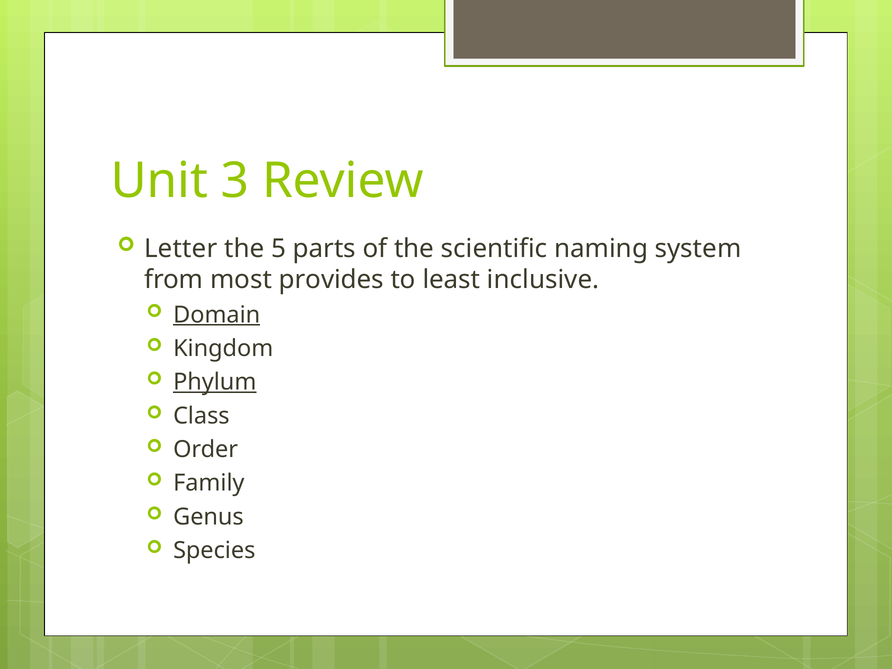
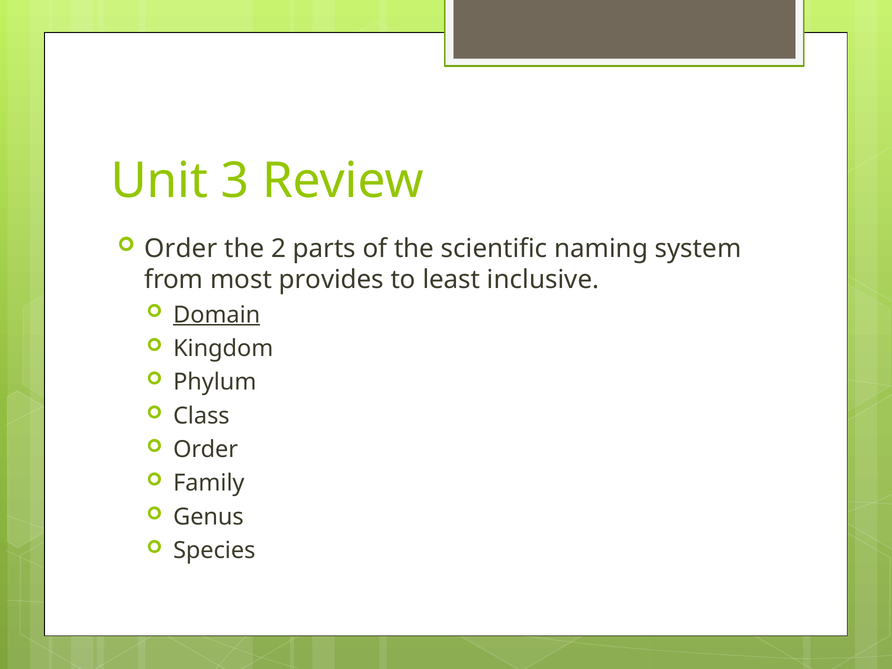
Letter: Letter -> Order (181, 249)
5: 5 -> 2 (279, 249)
Phylum underline: present -> none (215, 382)
